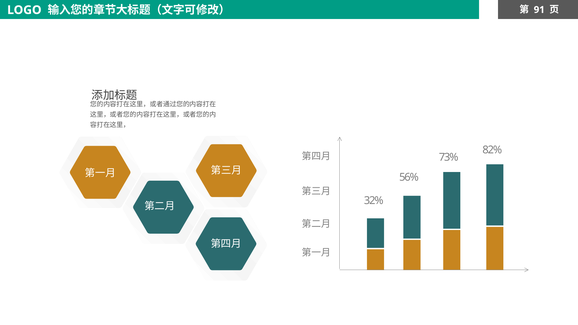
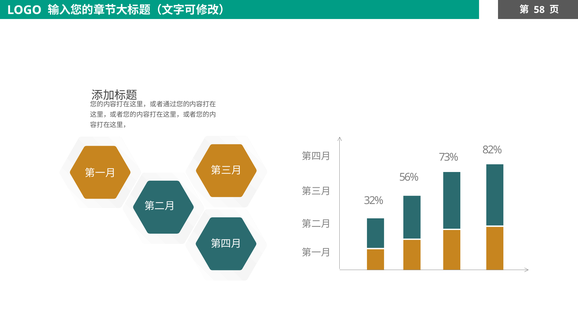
91: 91 -> 58 (539, 10)
